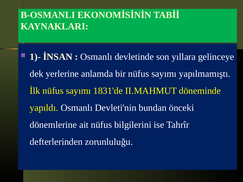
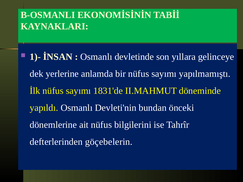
zorunluluğu: zorunluluğu -> göçebelerin (109, 142)
